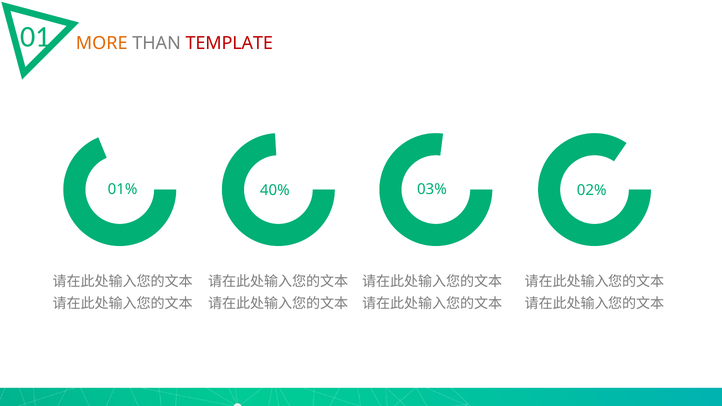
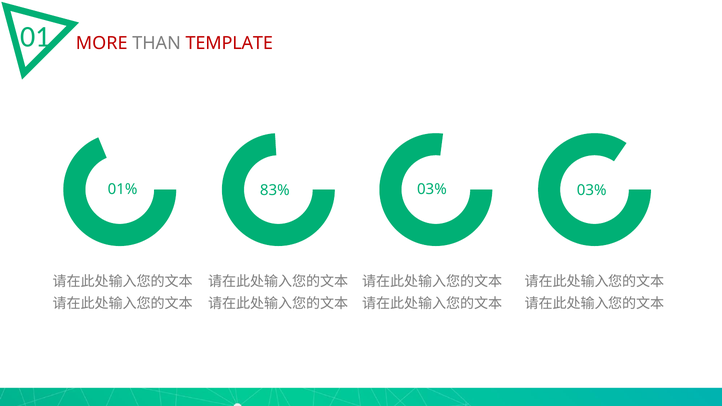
MORE colour: orange -> red (102, 44)
40%: 40% -> 83% (275, 190)
03% 02%: 02% -> 03% (592, 190)
